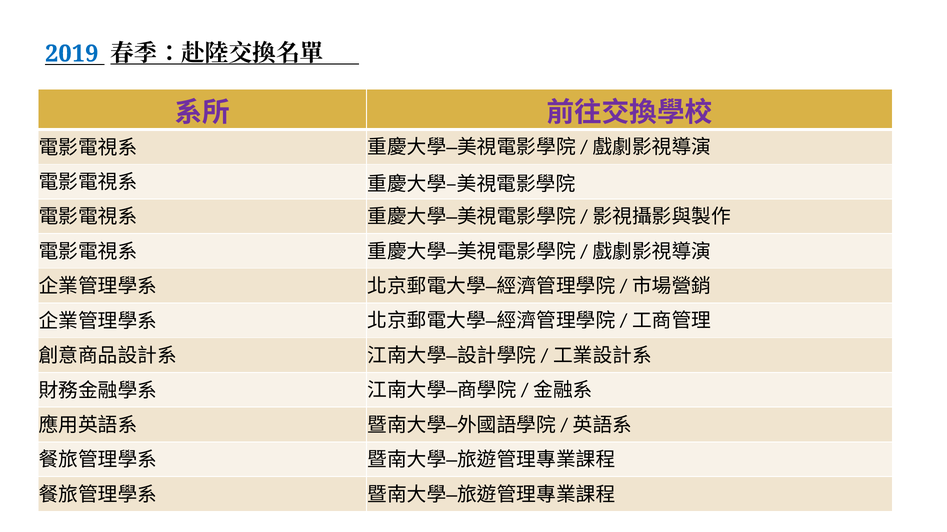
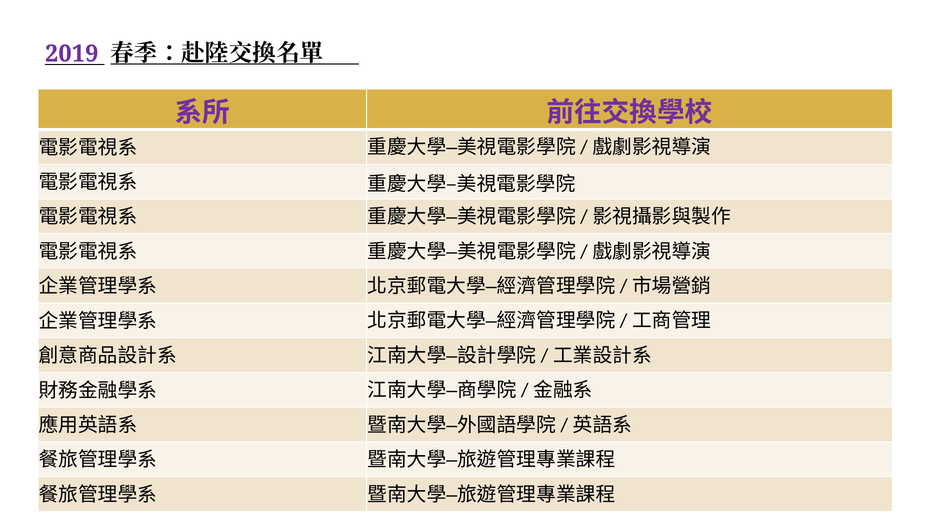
2019 colour: blue -> purple (72, 54)
